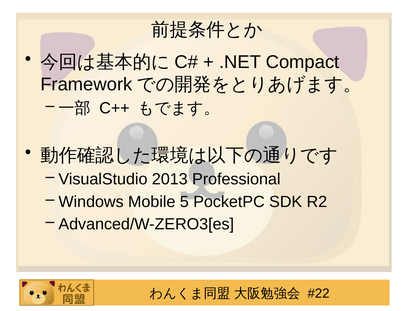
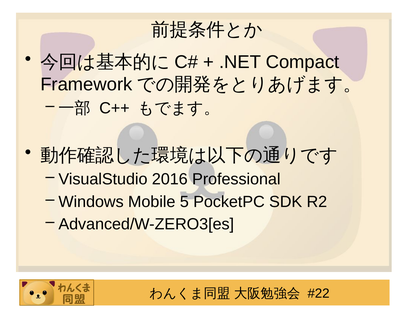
2013: 2013 -> 2016 (170, 179)
